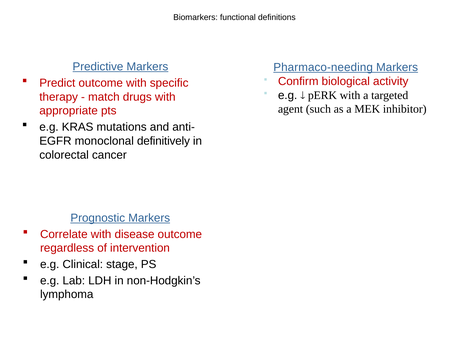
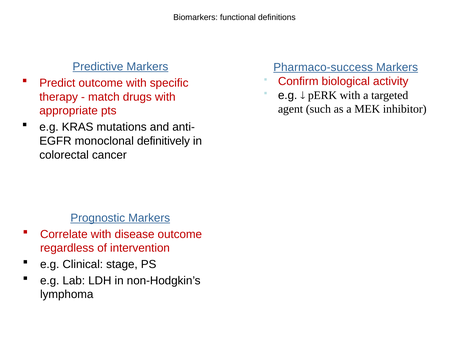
Pharmaco-needing: Pharmaco-needing -> Pharmaco-success (323, 67)
